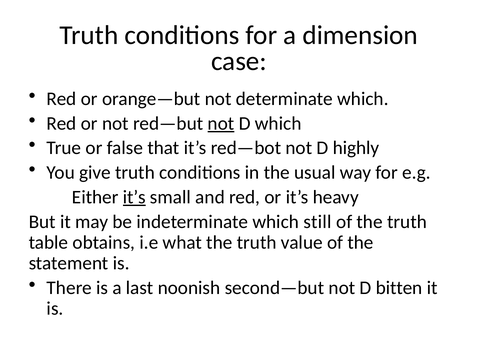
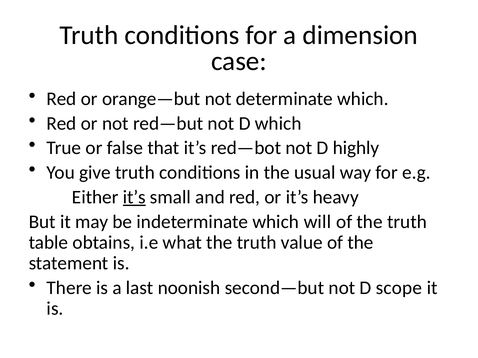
not underline: present -> none (221, 124)
still: still -> will (317, 222)
bitten: bitten -> scope (399, 288)
